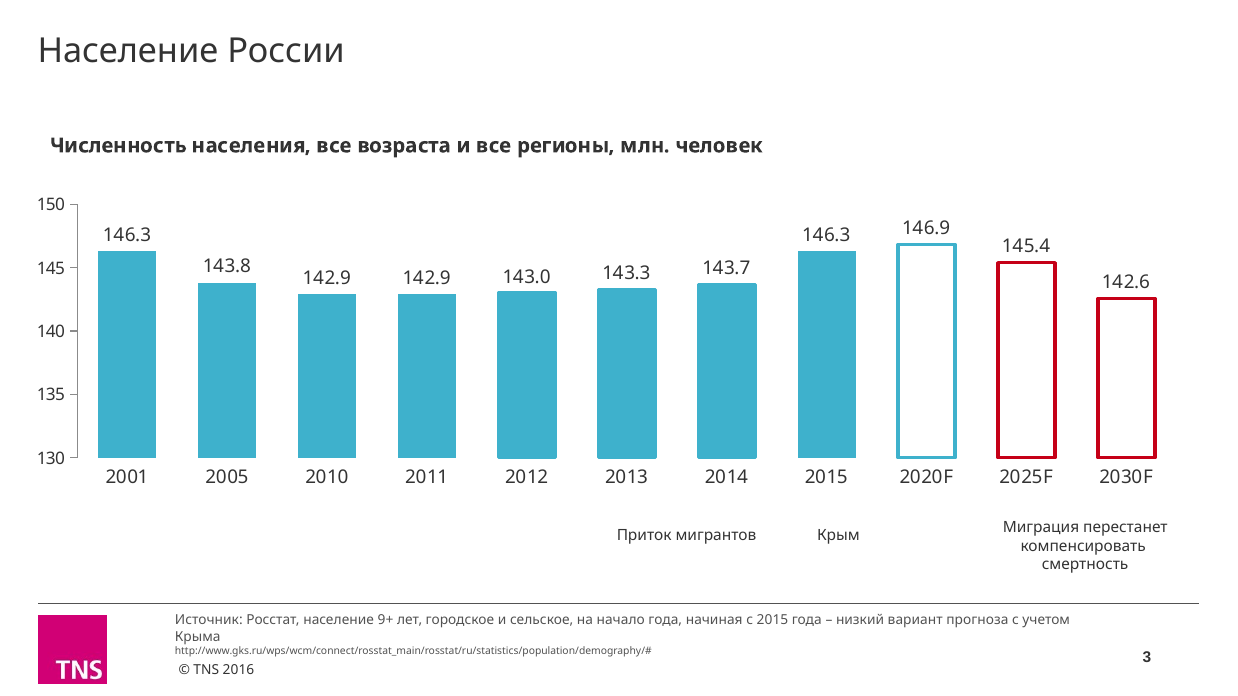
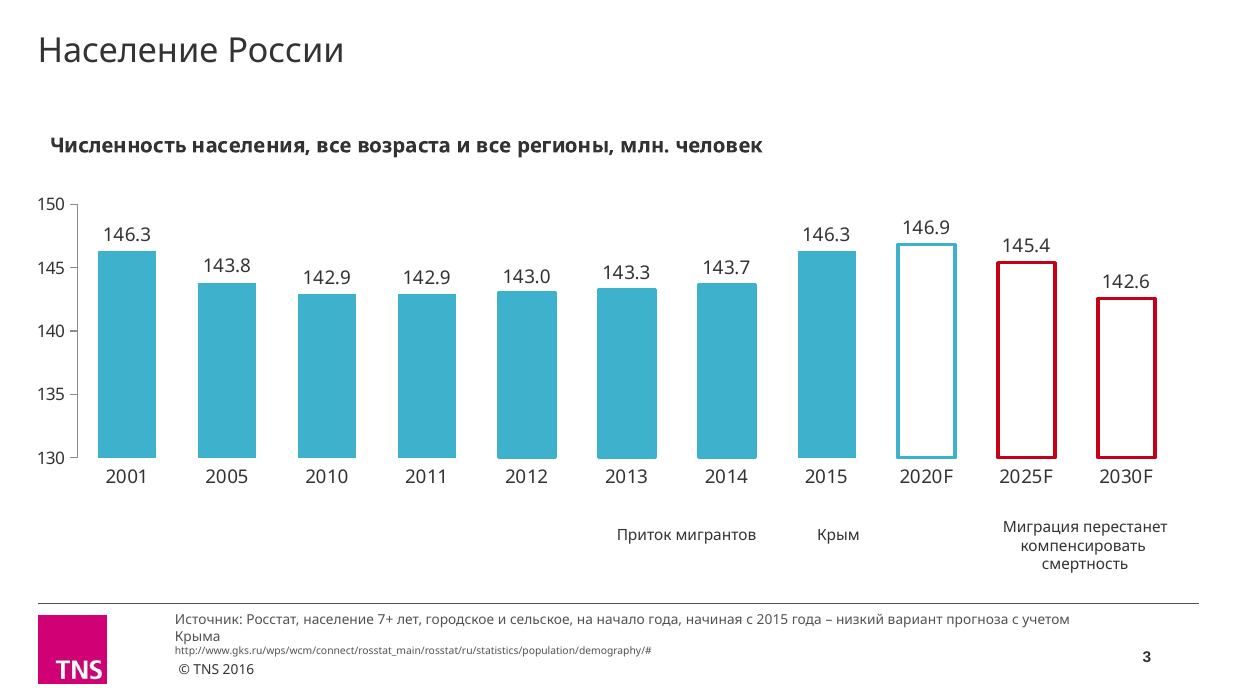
9+: 9+ -> 7+ (386, 621)
